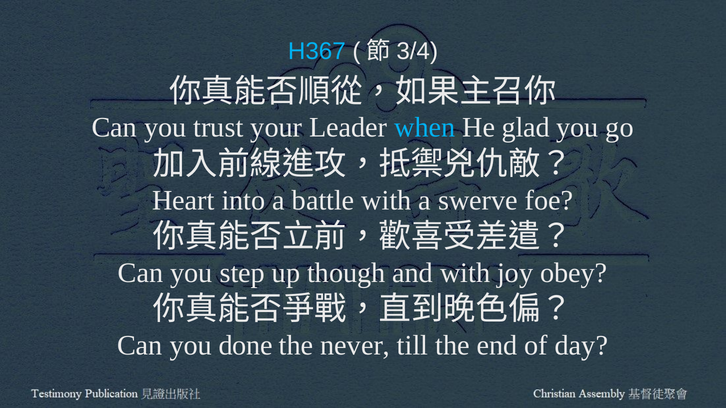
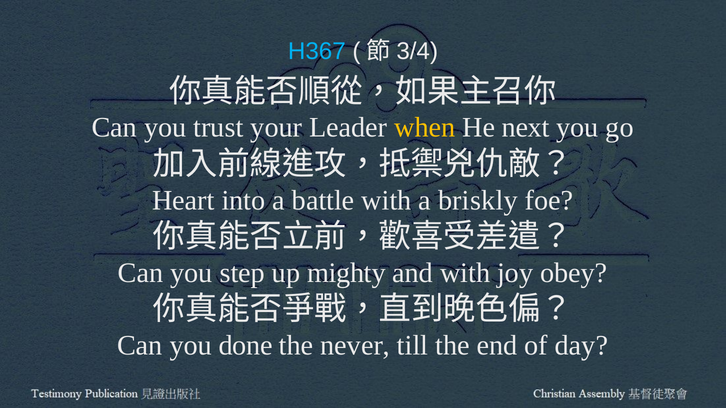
when colour: light blue -> yellow (425, 128)
glad: glad -> next (526, 128)
swerve: swerve -> briskly (478, 200)
though: though -> mighty (346, 273)
